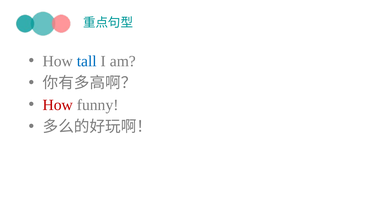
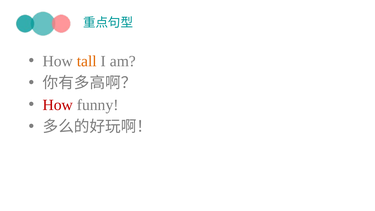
tall colour: blue -> orange (87, 61)
